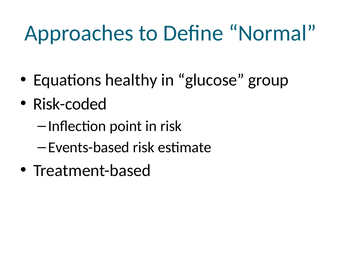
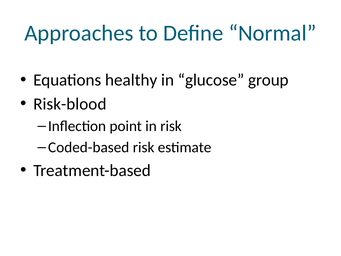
Risk-coded: Risk-coded -> Risk-blood (70, 104)
Events-based: Events-based -> Coded-based (89, 147)
